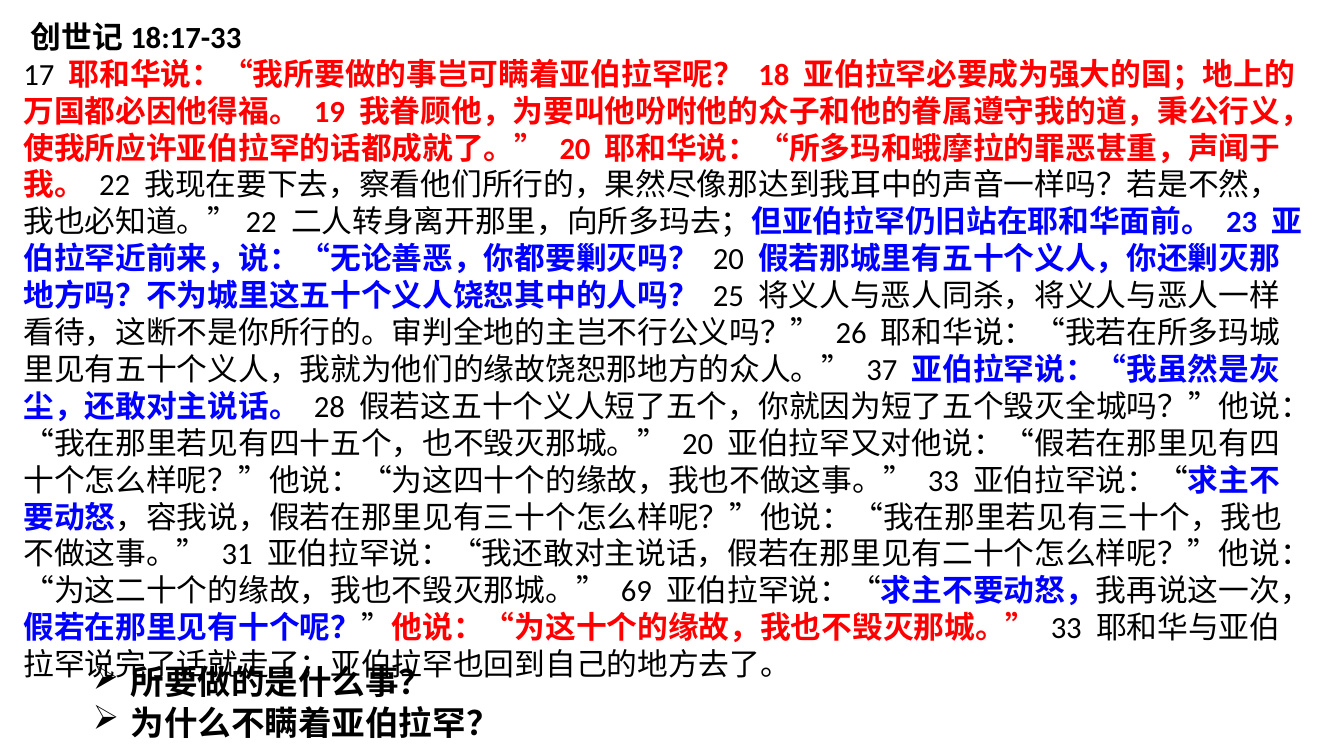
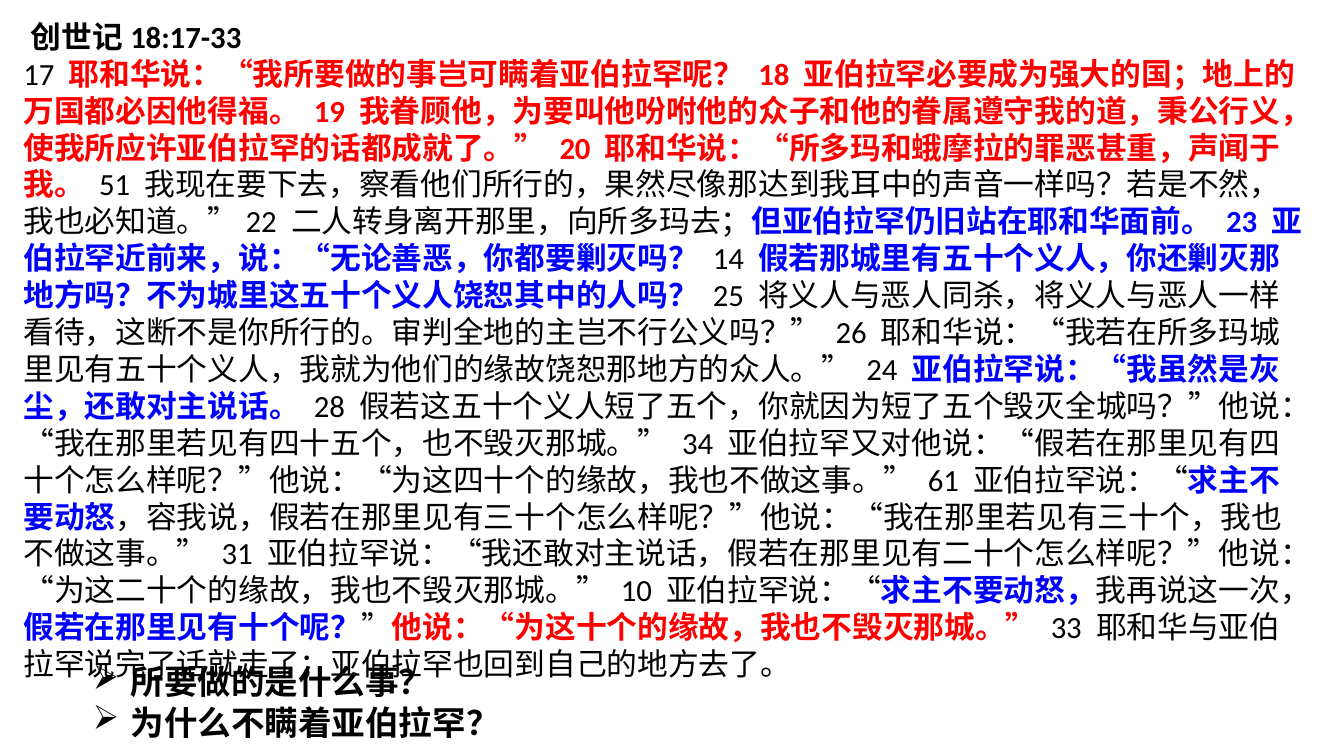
22: 22 -> 51 (115, 186)
20: 20 -> 14 (728, 260)
37: 37 -> 24 (882, 370)
20: 20 -> 34 (698, 444)
33: 33 -> 61 (943, 481)
69: 69 -> 10 (636, 592)
